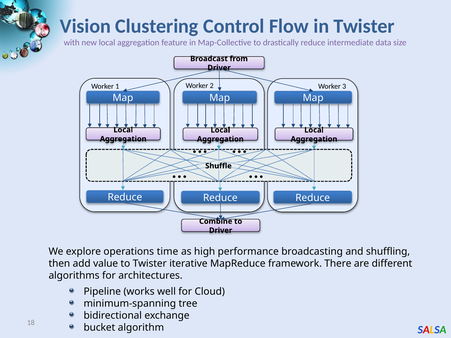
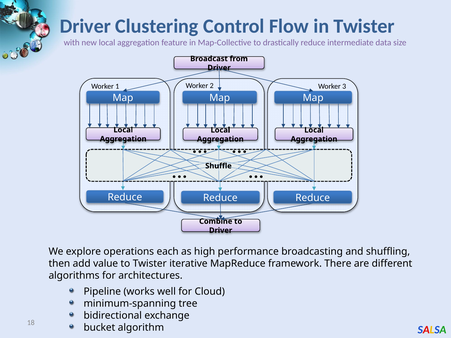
Vision: Vision -> Driver (85, 26)
time: time -> each (168, 252)
